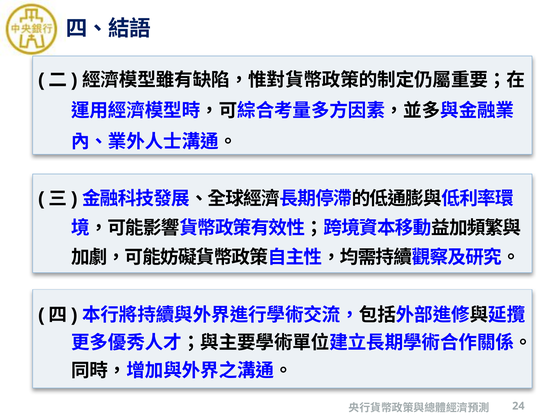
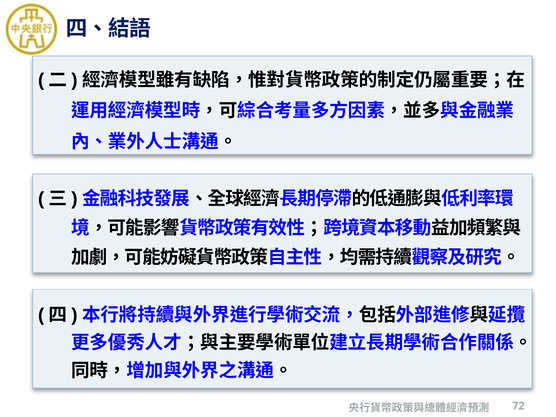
24: 24 -> 72 (518, 406)
